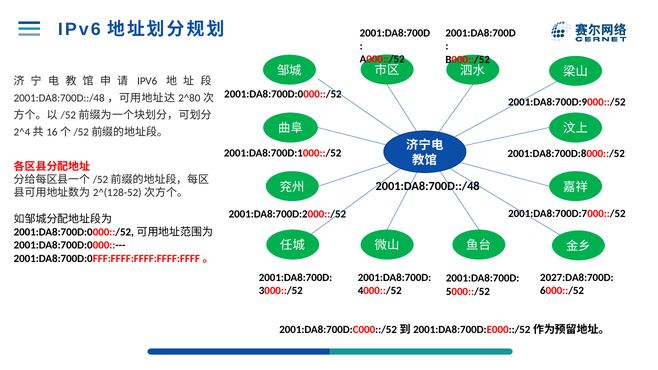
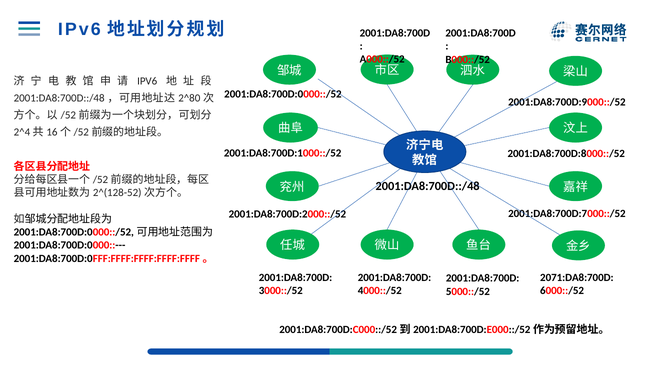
2027:DA8:700D: 2027:DA8:700D -> 2071:DA8:700D (577, 278)
